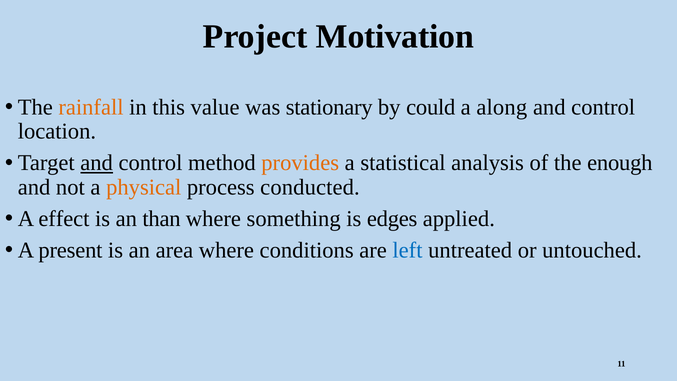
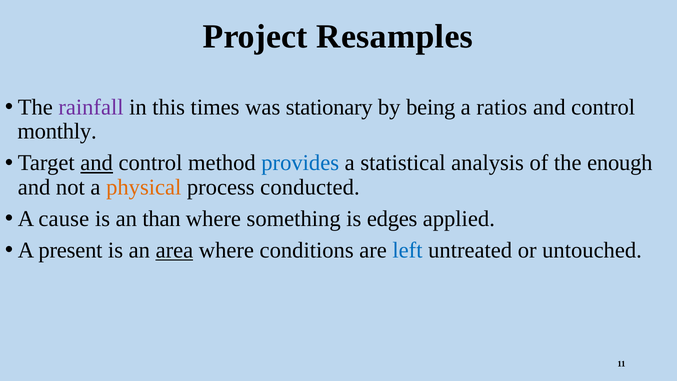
Motivation: Motivation -> Resamples (395, 37)
rainfall colour: orange -> purple (91, 107)
value: value -> times (215, 107)
could: could -> being (431, 107)
along: along -> ratios (502, 107)
location: location -> monthly (57, 131)
provides colour: orange -> blue (300, 163)
effect: effect -> cause (64, 219)
area underline: none -> present (174, 250)
